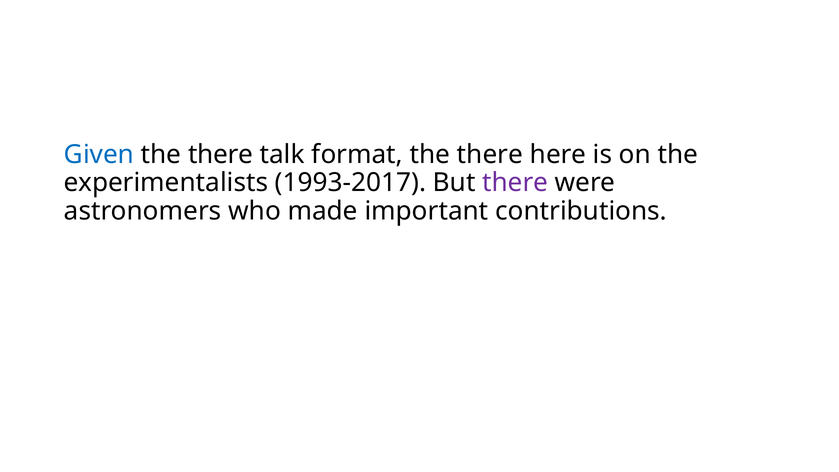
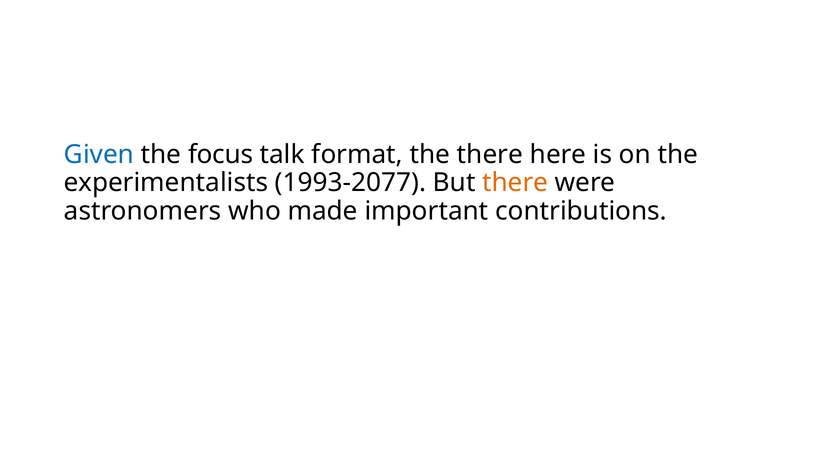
there: there -> focus (221, 154)
1993-2017: 1993-2017 -> 1993-2077 (351, 183)
there colour: purple -> orange (515, 183)
